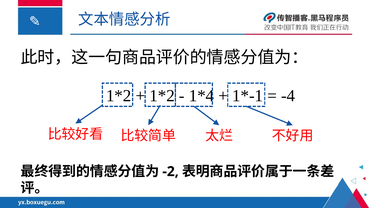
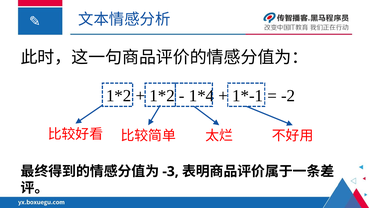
-4: -4 -> -2 (288, 96)
-2: -2 -> -3 (171, 171)
